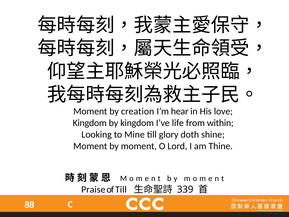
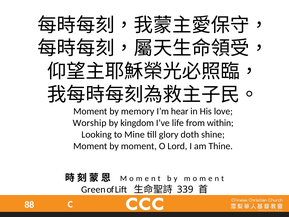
creation: creation -> memory (138, 111)
Kingdom: Kingdom -> Worship (90, 123)
Praise: Praise -> Green (93, 189)
of Till: Till -> Lift (121, 189)
